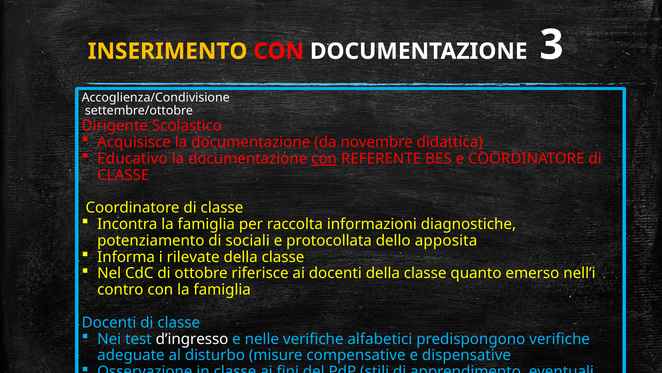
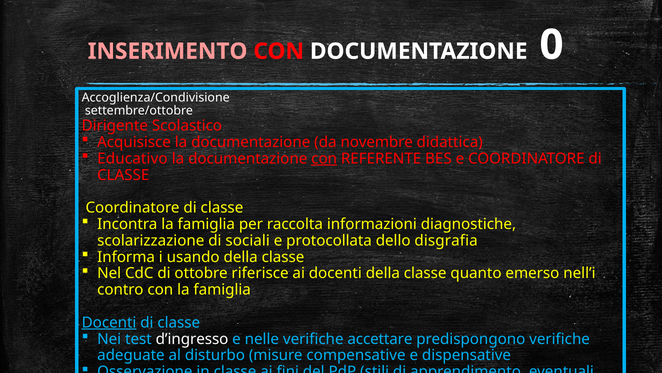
INSERIMENTO colour: yellow -> pink (168, 51)
3: 3 -> 0 (552, 45)
potenziamento: potenziamento -> scolarizzazione (151, 240)
apposita: apposita -> disgrafia (446, 240)
rilevate: rilevate -> usando (193, 257)
Docenti underline: none -> present (109, 322)
alfabetici: alfabetici -> accettare (380, 339)
